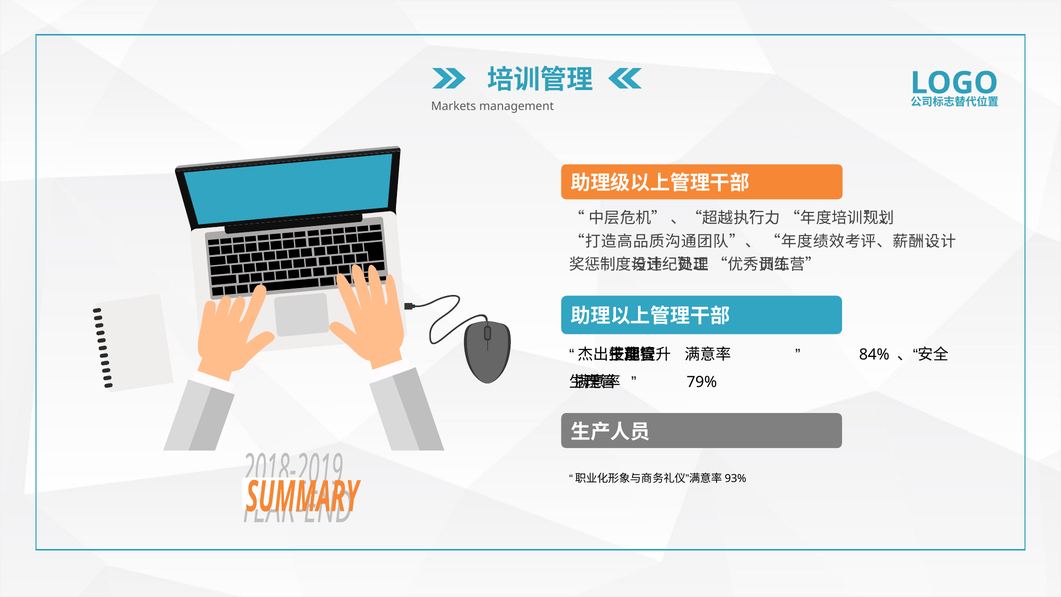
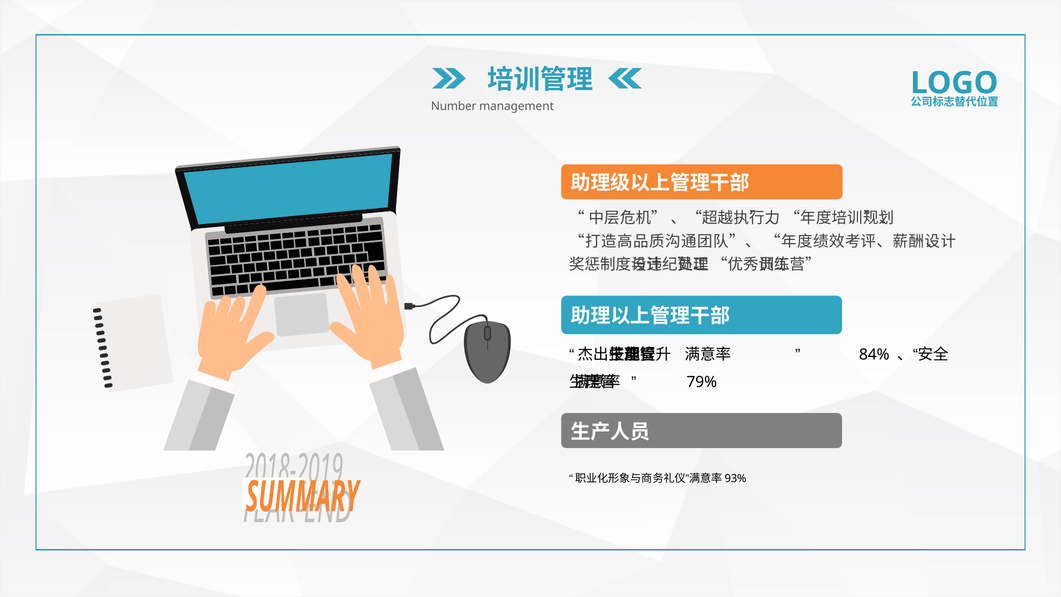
Markets: Markets -> Number (454, 106)
